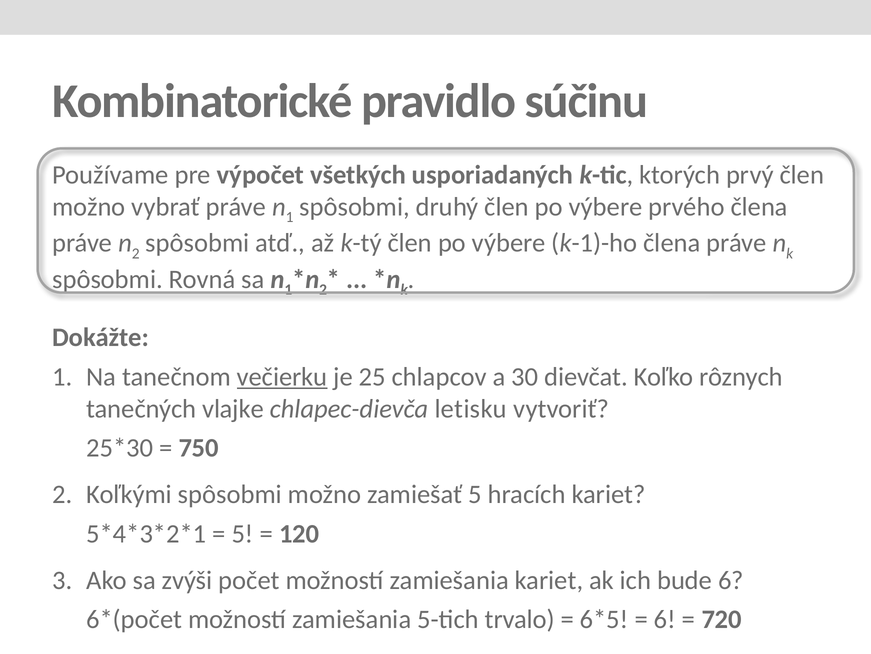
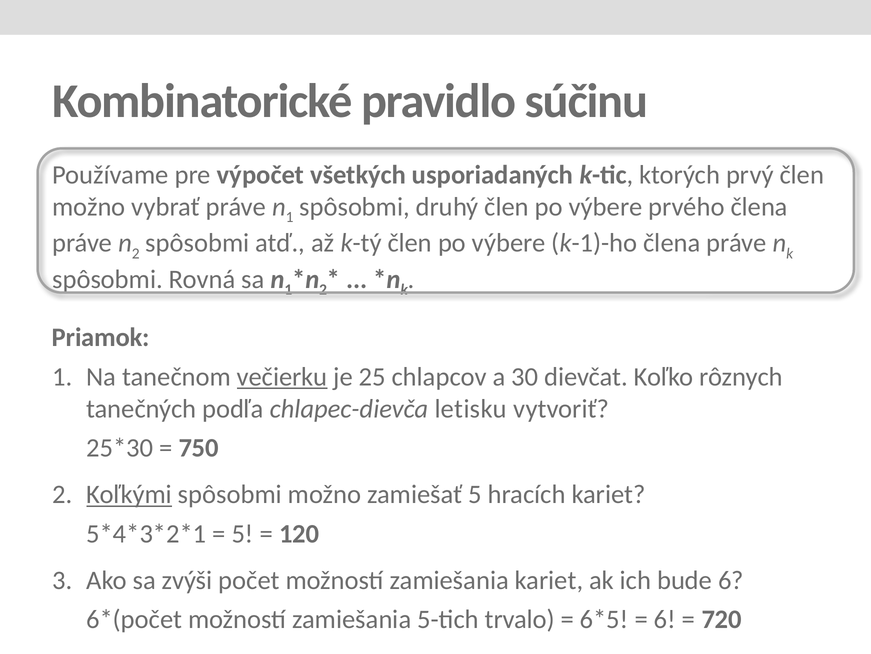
Dokážte: Dokážte -> Priamok (101, 337)
vlajke: vlajke -> podľa (233, 408)
Koľkými underline: none -> present (129, 494)
